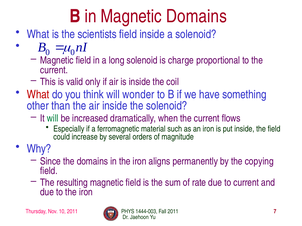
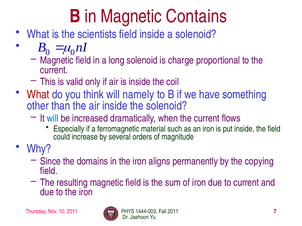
Magnetic Domains: Domains -> Contains (196, 16)
wonder: wonder -> namely (138, 95)
will colour: green -> blue (53, 118)
of rate: rate -> iron (199, 183)
